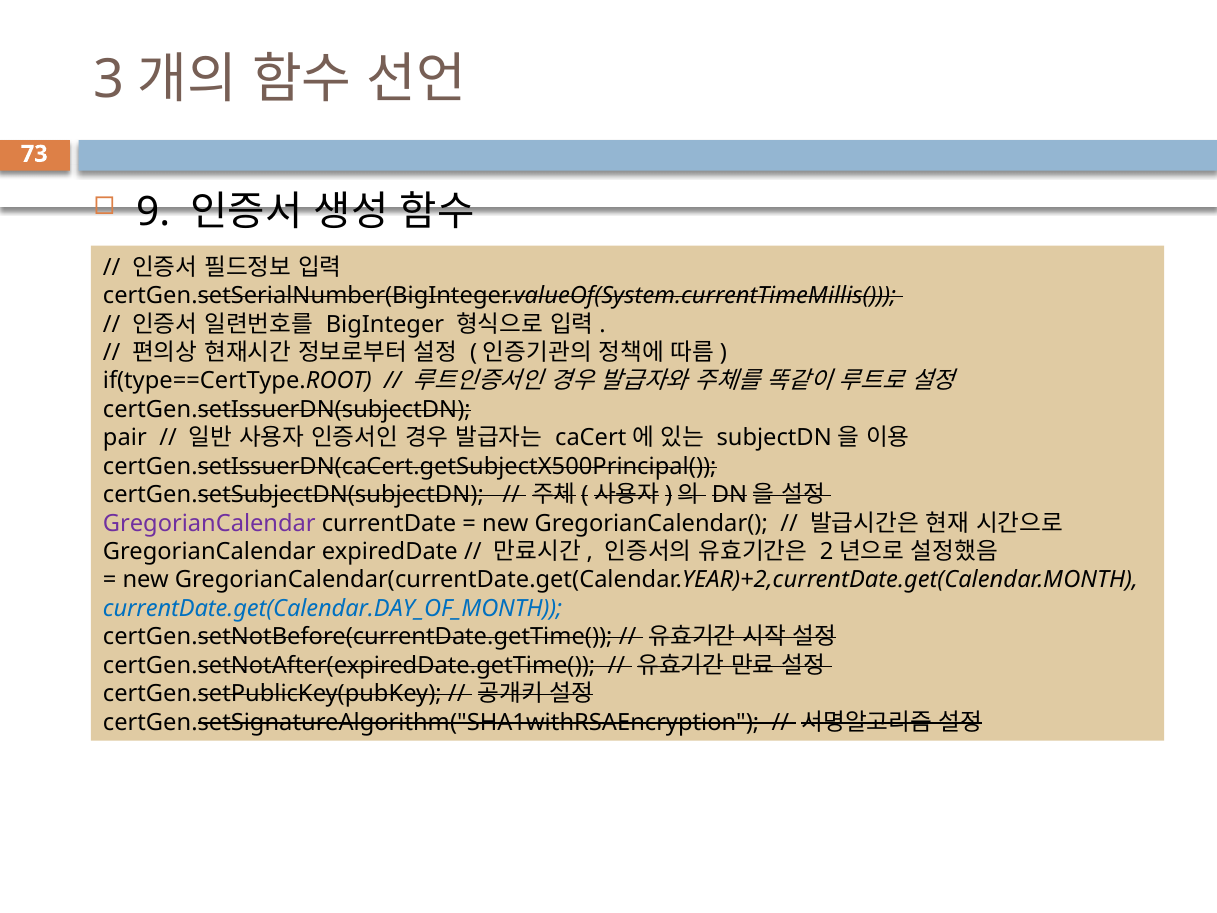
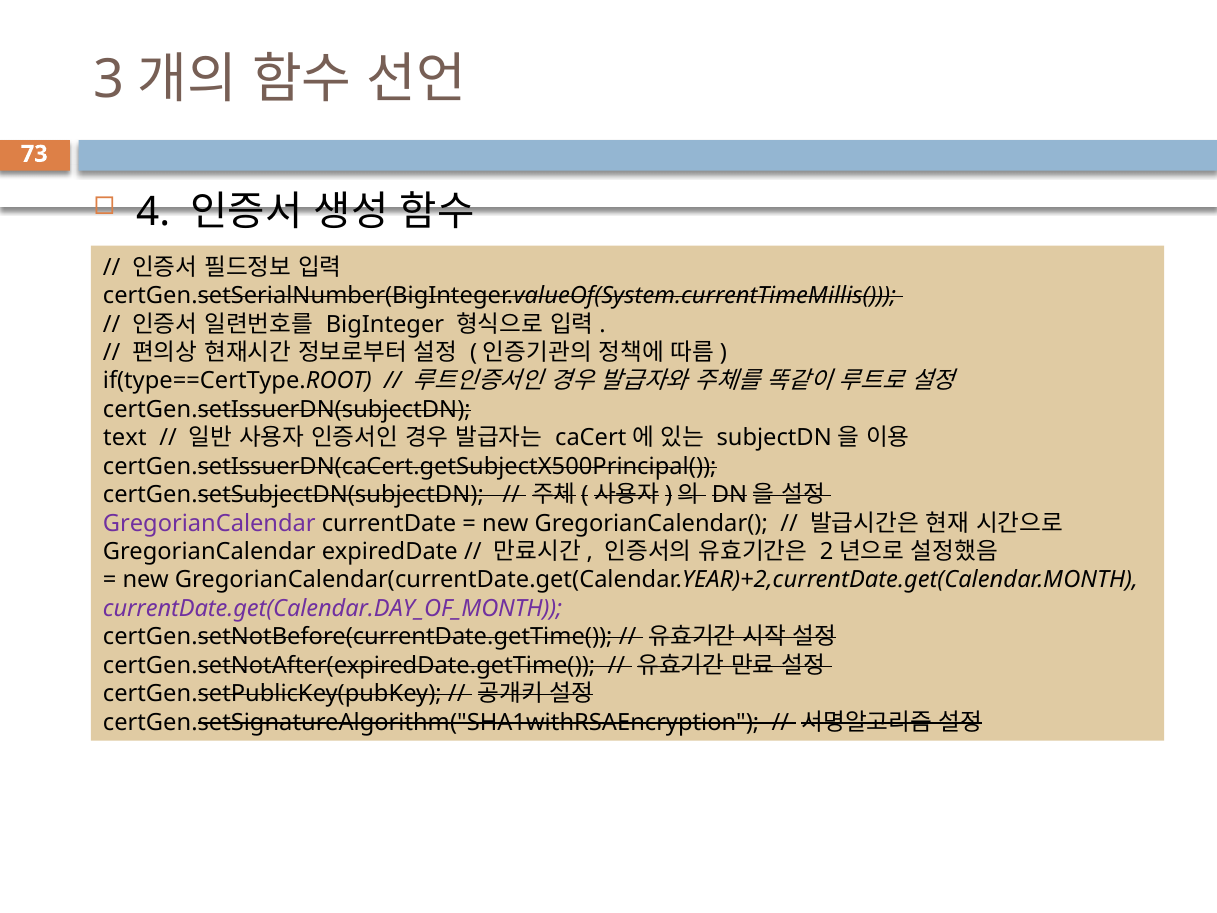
9: 9 -> 4 (153, 212)
pair: pair -> text (125, 438)
currentDate.get(Calendar.DAY_OF_MONTH colour: blue -> purple (333, 608)
